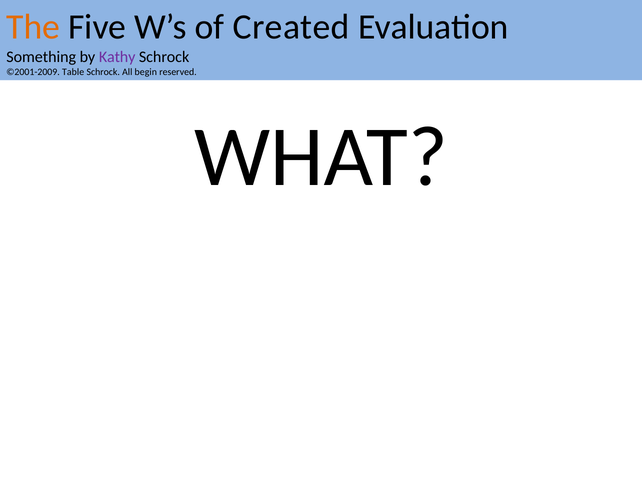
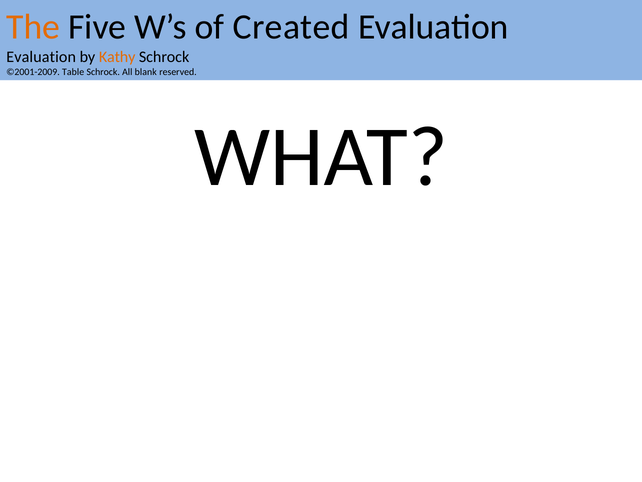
Something: Something -> Evaluation (41, 57)
Kathy colour: purple -> orange (117, 57)
begin: begin -> blank (146, 72)
